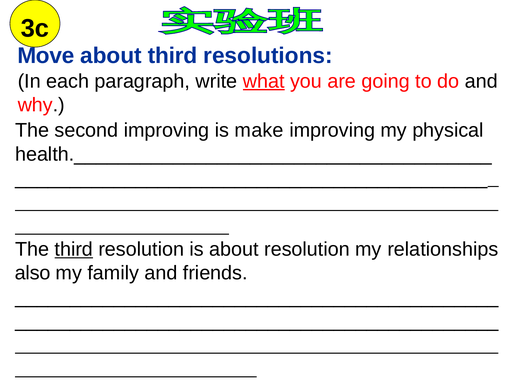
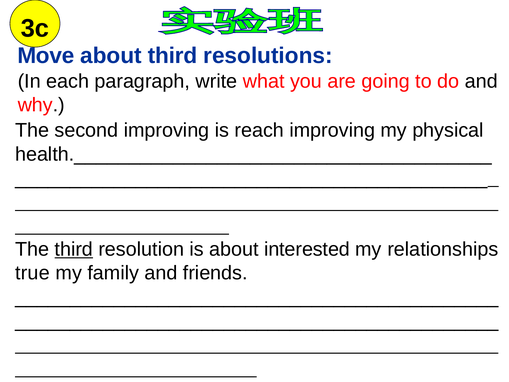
what underline: present -> none (264, 81)
make: make -> reach (259, 130)
about resolution: resolution -> interested (307, 249)
also: also -> true (33, 273)
